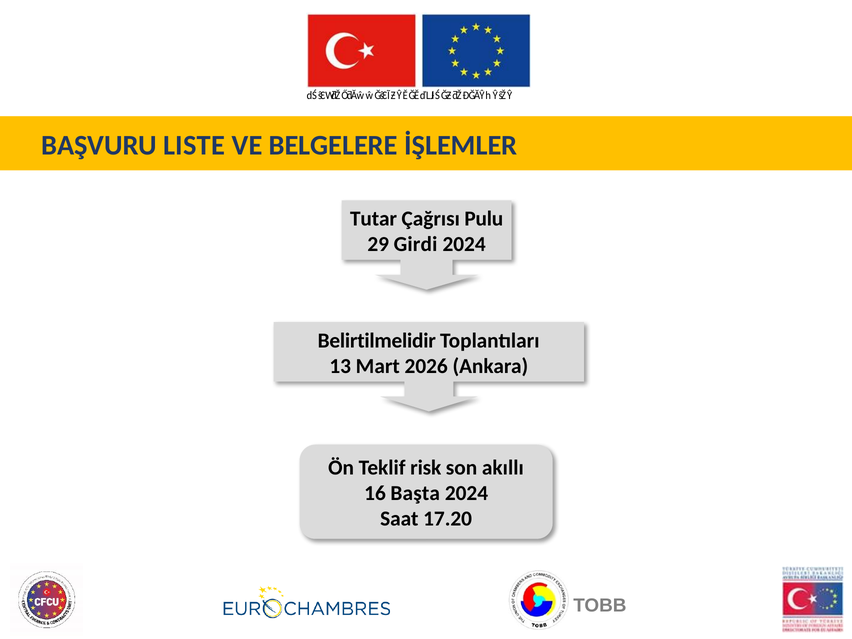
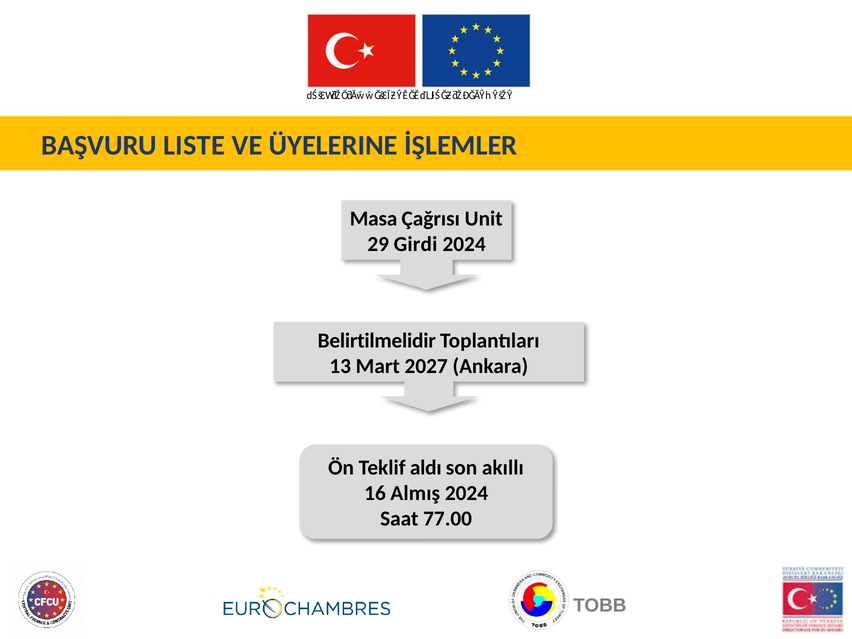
BELGELERE: BELGELERE -> ÜYELERINE (333, 145)
Tutar: Tutar -> Masa (374, 219)
Pulu: Pulu -> Unit (484, 219)
2026: 2026 -> 2027 (426, 366)
risk: risk -> aldı (426, 468)
Başta: Başta -> Almış (415, 493)
17.20: 17.20 -> 77.00 (448, 519)
